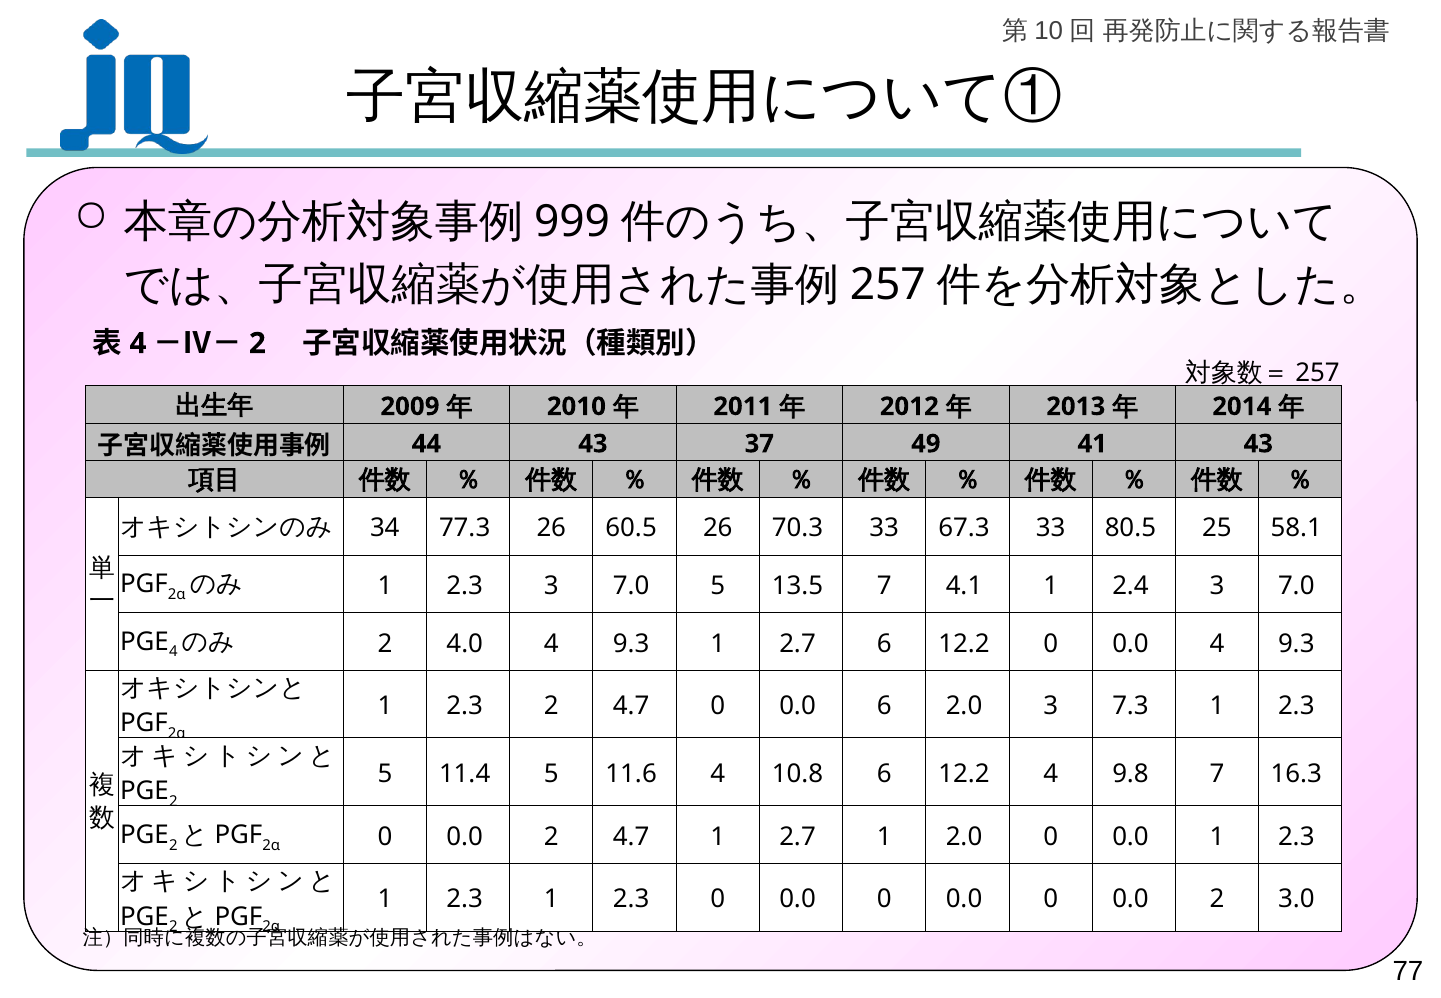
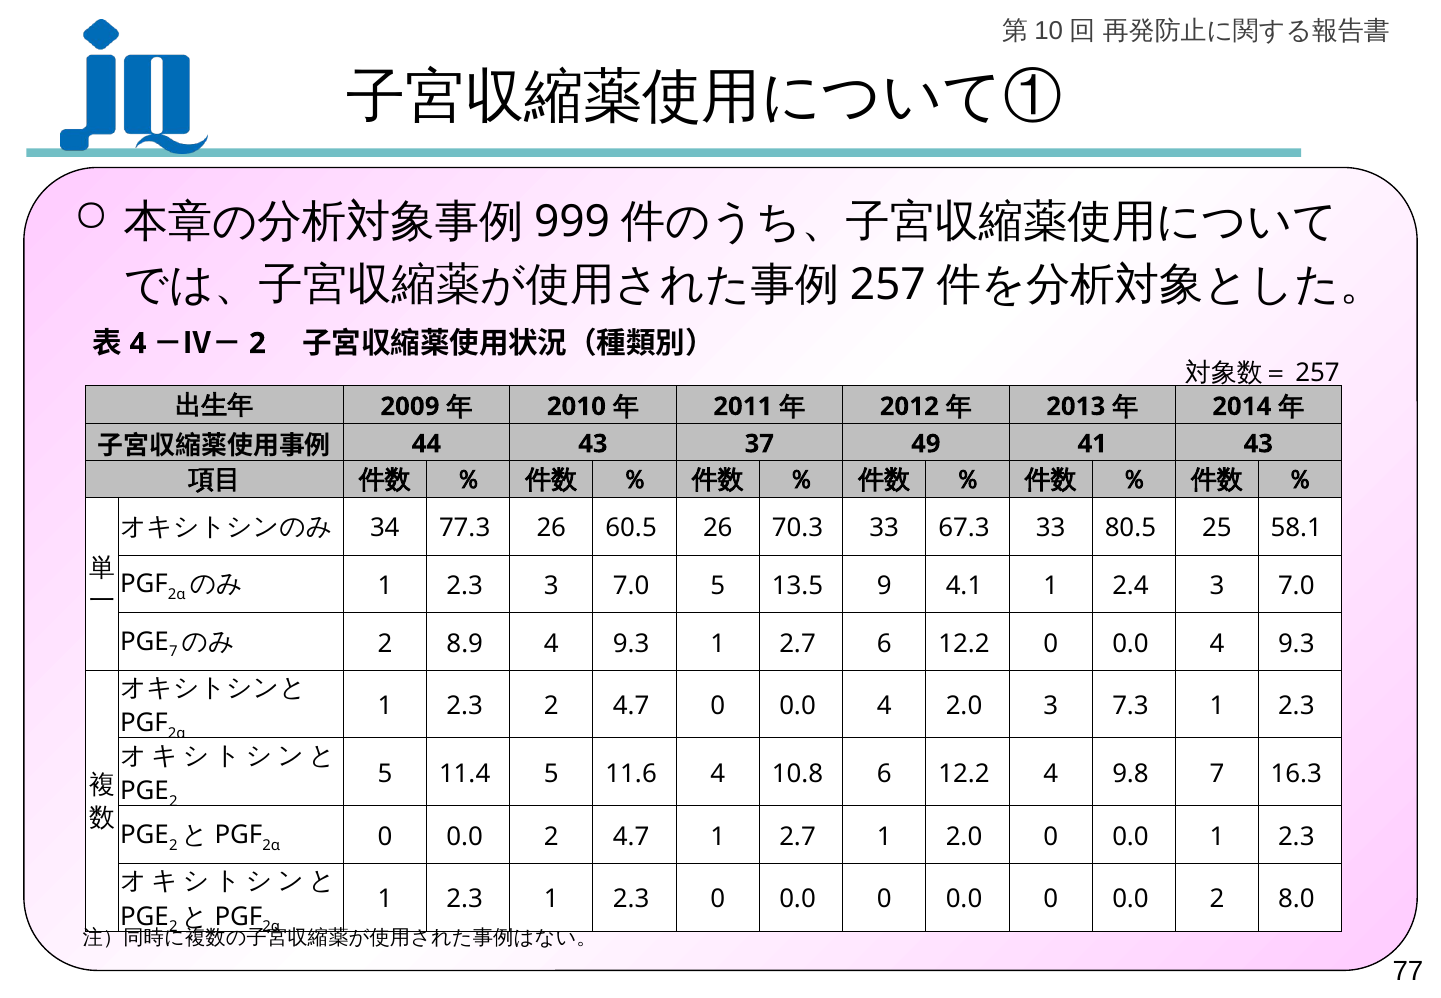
13.5 7: 7 -> 9 (884, 586)
4: 4 -> 7 (173, 652)
4.0: 4.0 -> 8.9 (465, 644)
4.7 0 0.0 6: 6 -> 4 (884, 706)
3.0: 3.0 -> 8.0 (1296, 899)
